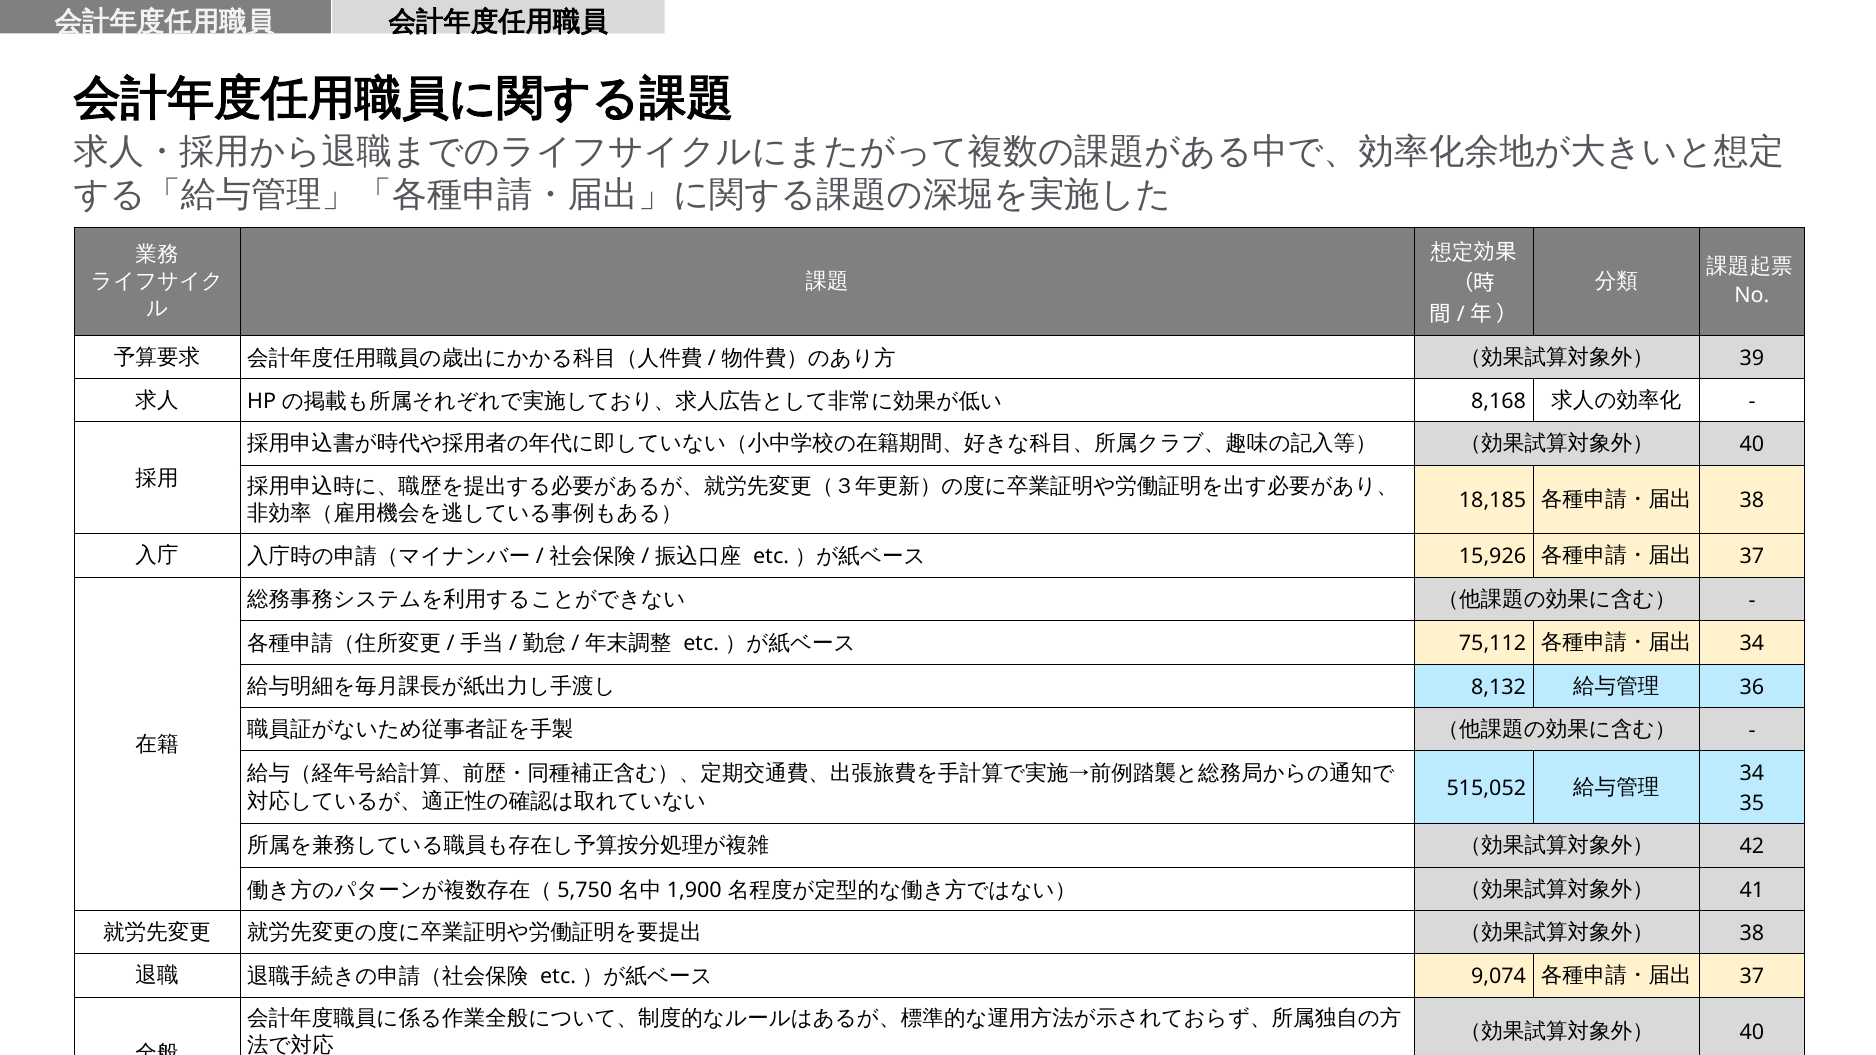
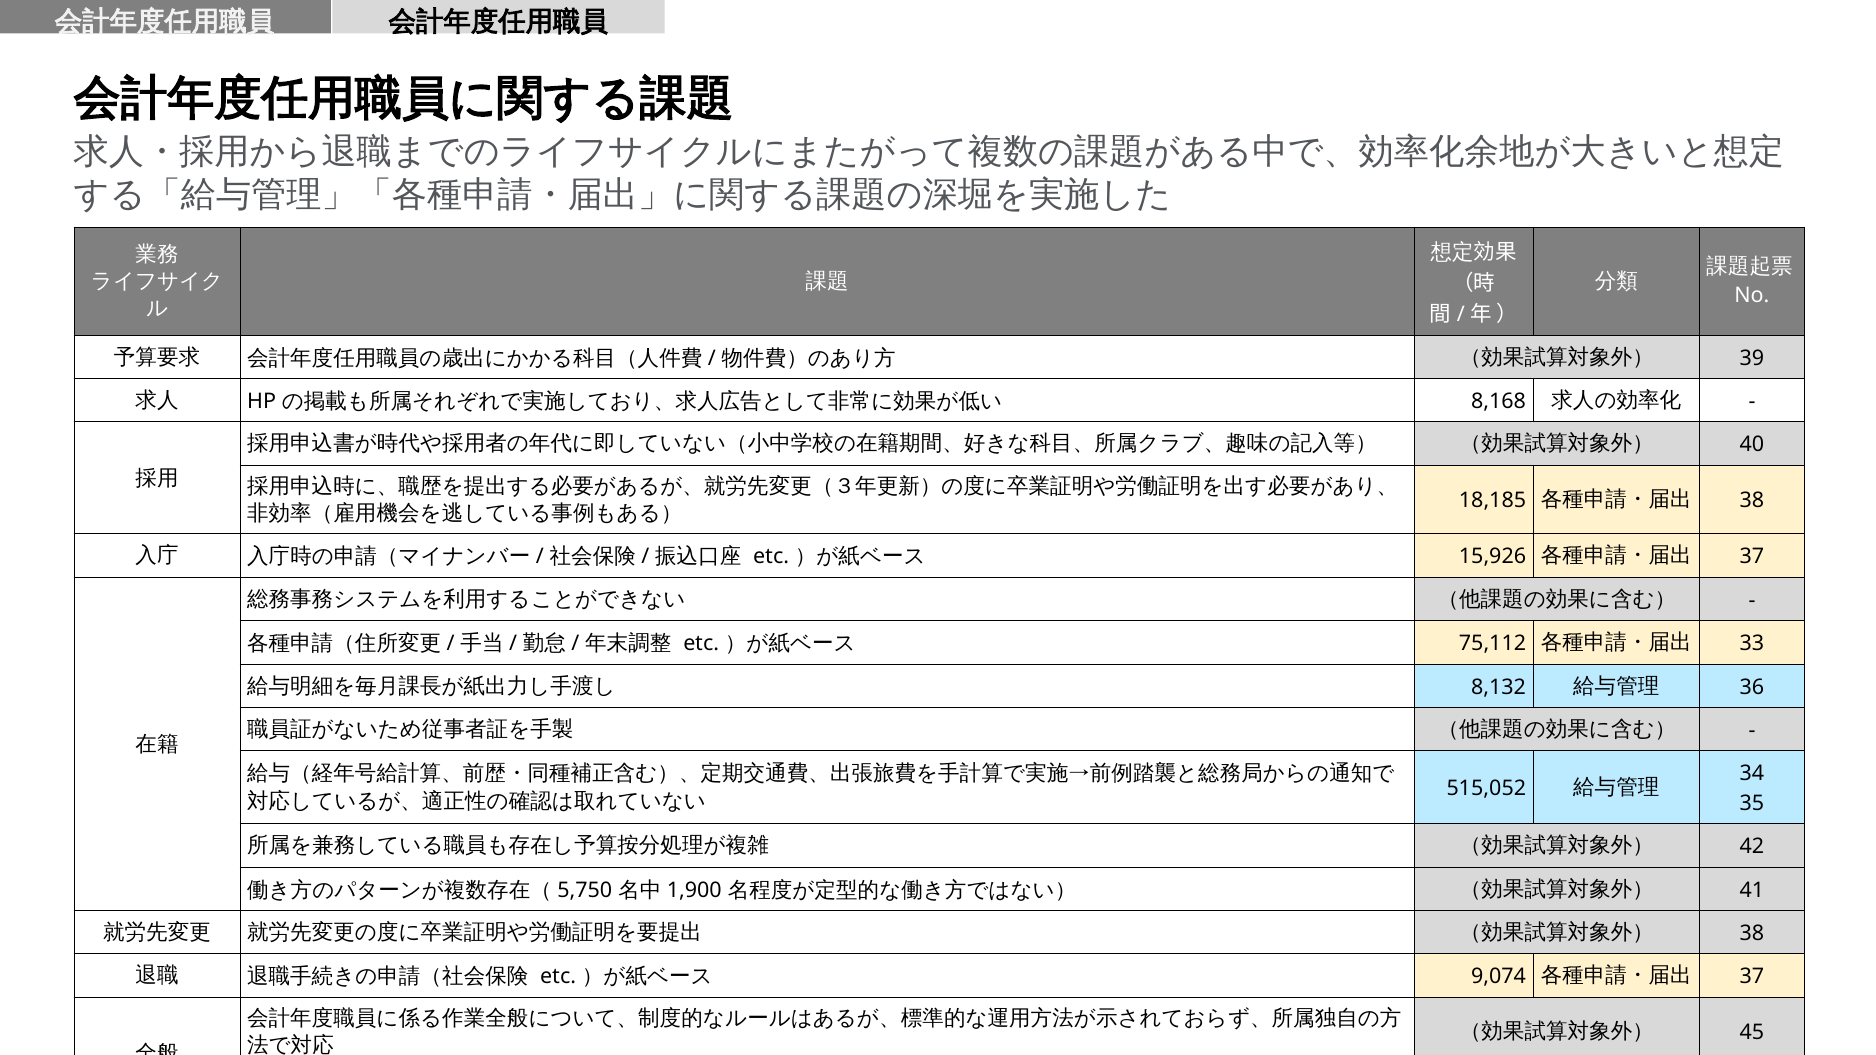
34: 34 -> 33 (1752, 644)
40: 40 -> 45 (1752, 1033)
